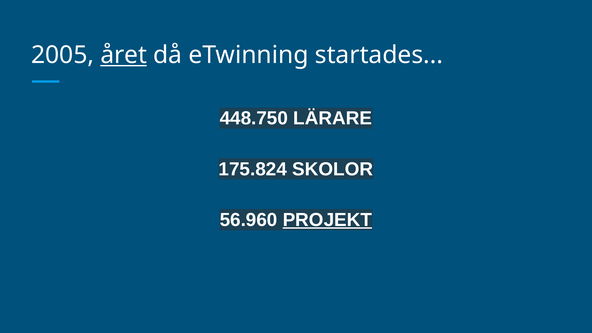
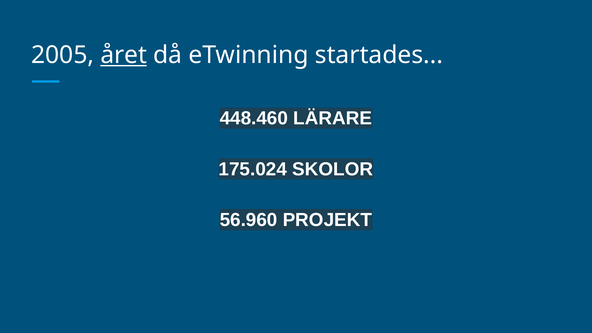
448.750: 448.750 -> 448.460 (254, 118)
175.824: 175.824 -> 175.024 (253, 169)
PROJEKT underline: present -> none (327, 220)
